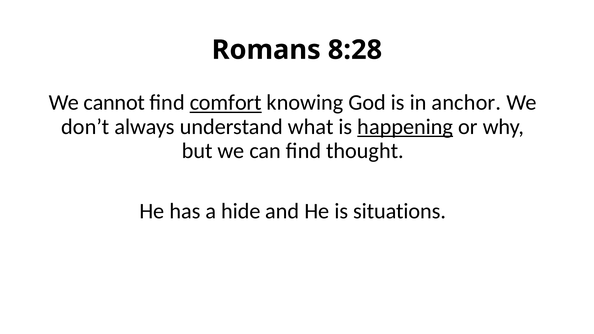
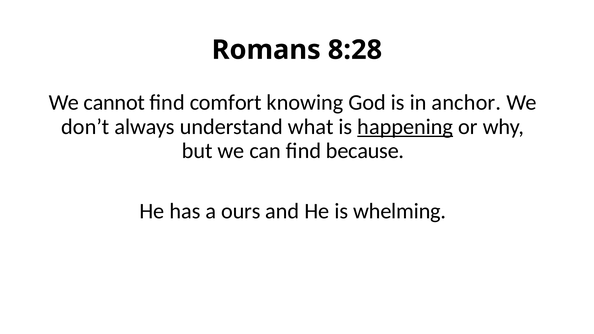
comfort underline: present -> none (226, 103)
thought: thought -> because (365, 151)
hide: hide -> ours (241, 211)
situations: situations -> whelming (400, 211)
